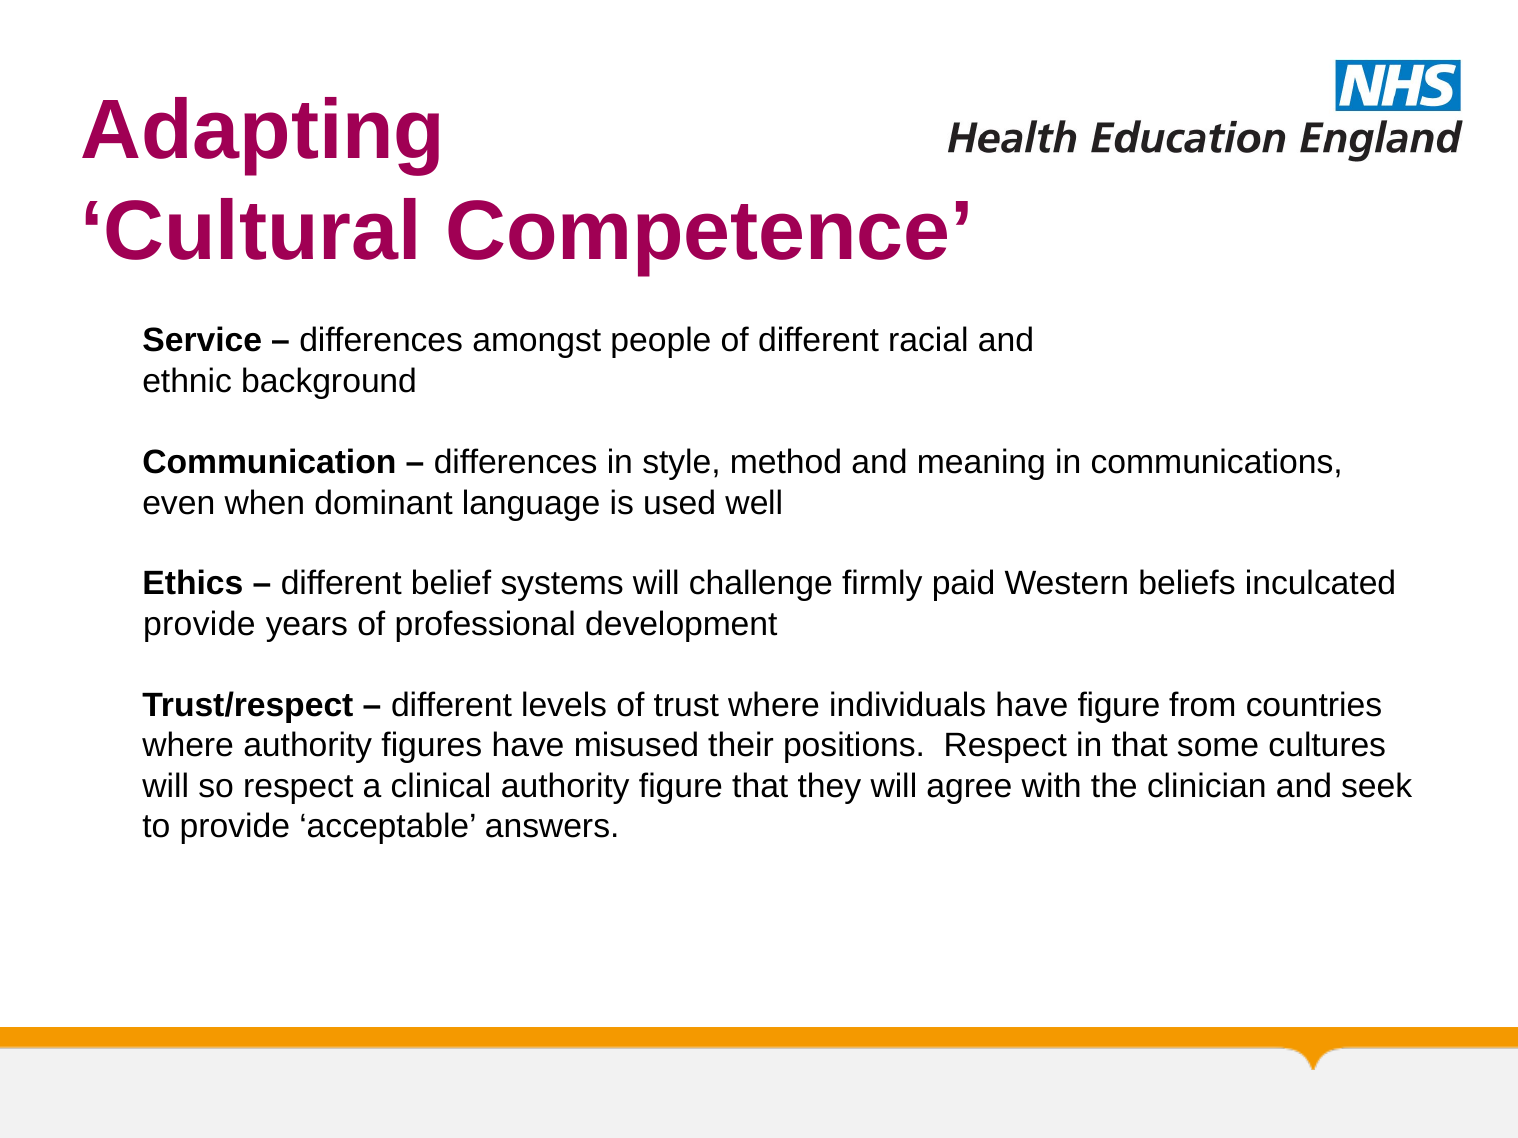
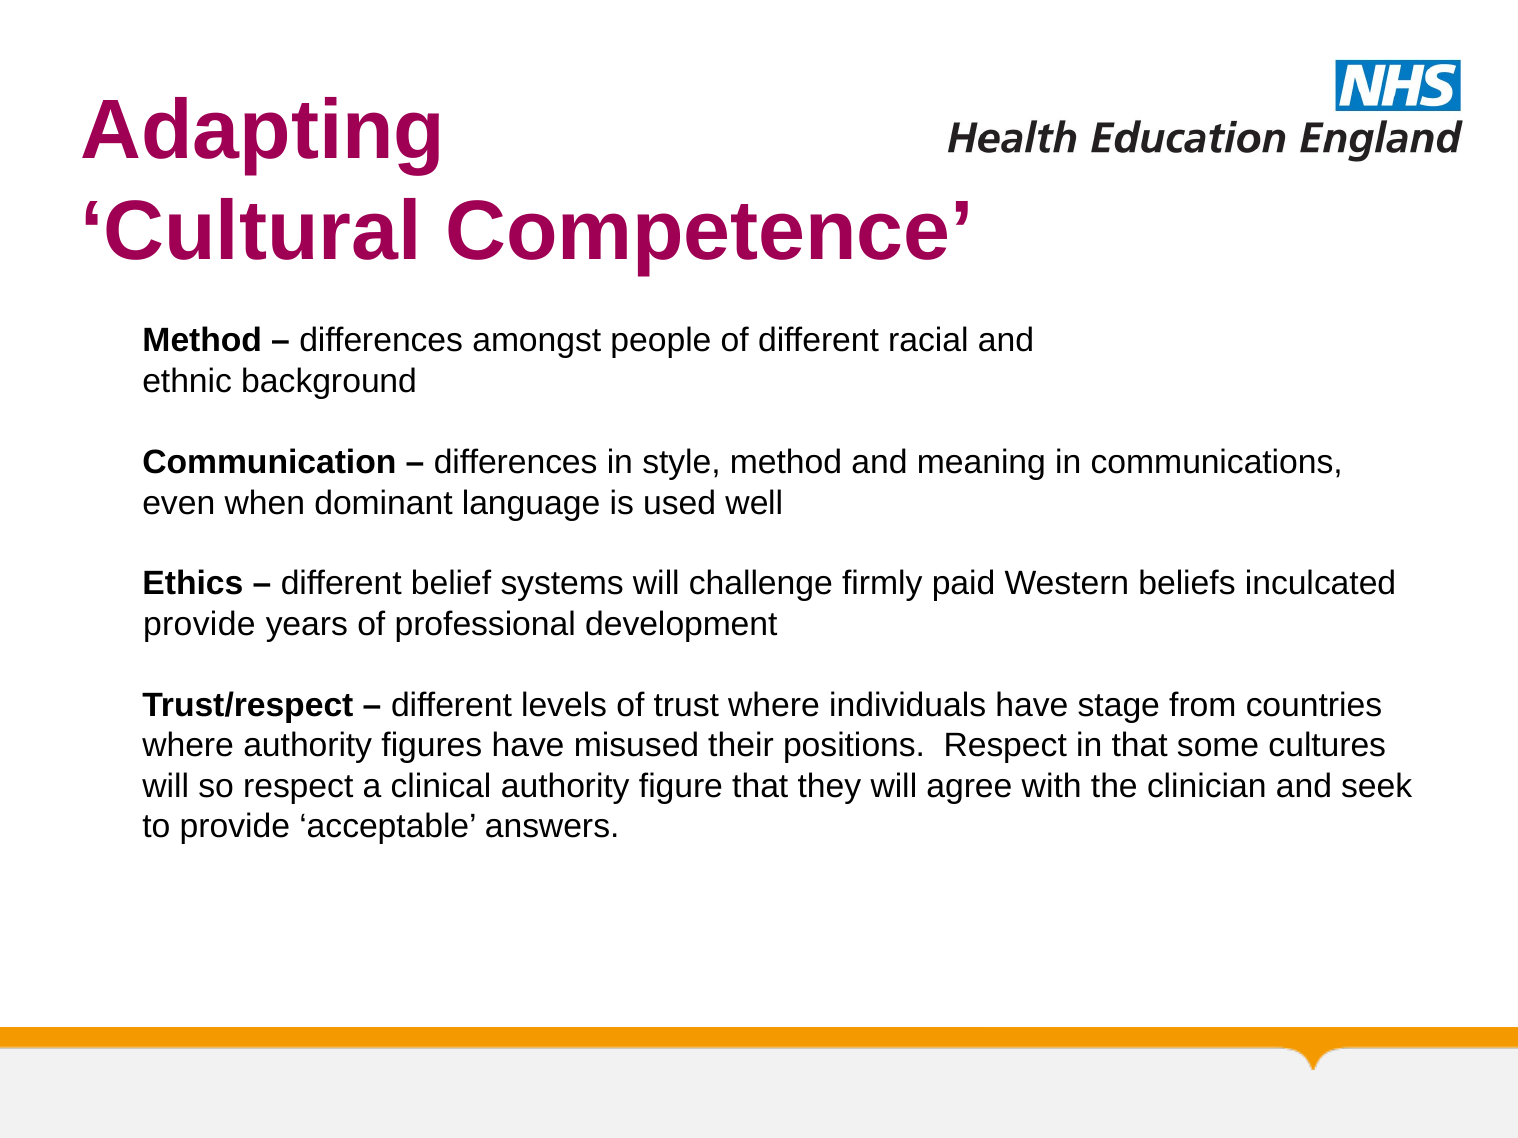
Service: Service -> Method (202, 341)
have figure: figure -> stage (1119, 706)
